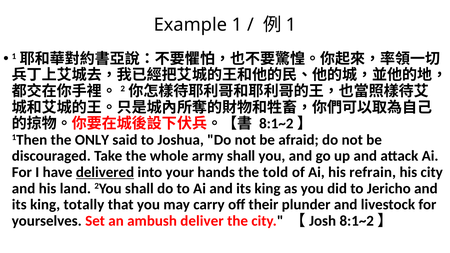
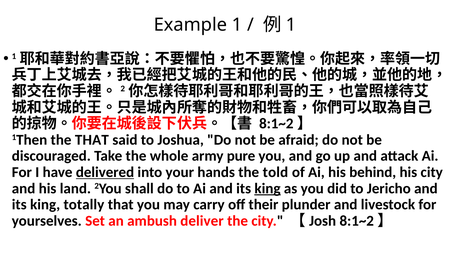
the ONLY: ONLY -> THAT (92, 140)
army shall: shall -> pure (241, 156)
refrain: refrain -> behind (373, 172)
king underline: none -> present (268, 189)
